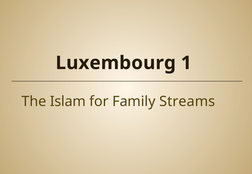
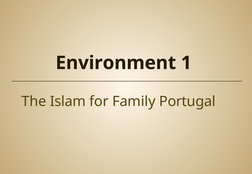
Luxembourg: Luxembourg -> Environment (116, 63)
Streams: Streams -> Portugal (187, 102)
